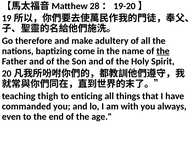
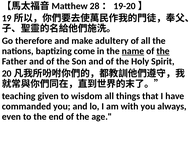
name underline: none -> present (133, 51)
thigh: thigh -> given (48, 96)
enticing: enticing -> wisdom (87, 96)
